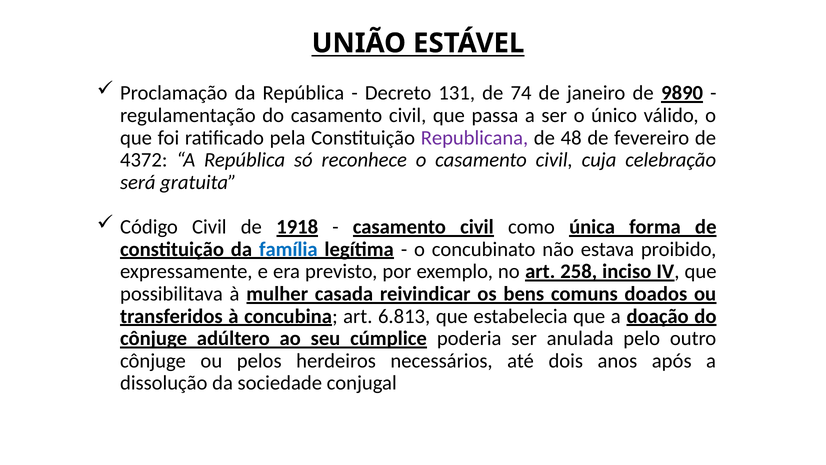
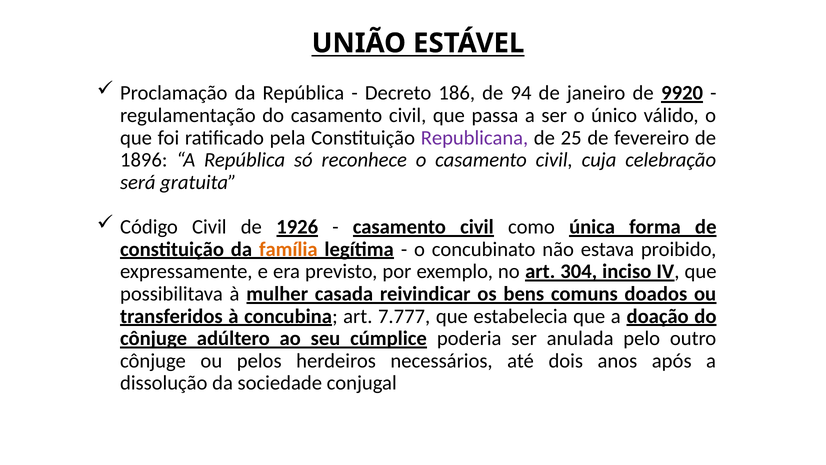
131: 131 -> 186 (457, 93)
74: 74 -> 94 (521, 93)
9890: 9890 -> 9920 (682, 93)
48: 48 -> 25 (571, 138)
4372: 4372 -> 1896 (144, 160)
1918: 1918 -> 1926 (297, 227)
família colour: blue -> orange (288, 249)
258: 258 -> 304 (579, 271)
6.813: 6.813 -> 7.777 (404, 316)
